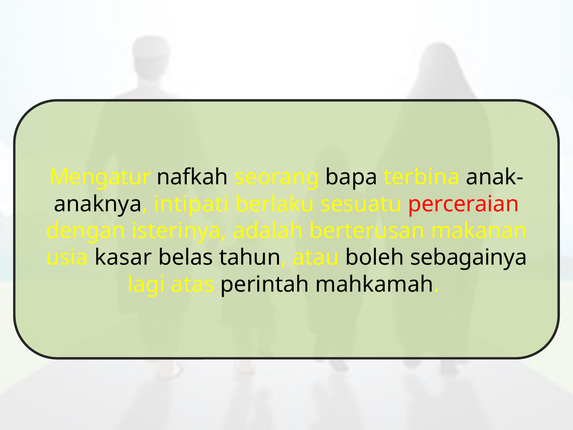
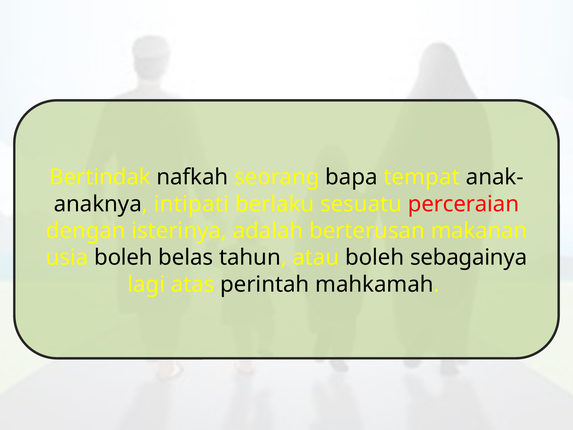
Mengatur: Mengatur -> Bertindak (100, 177)
terbina: terbina -> tempat (422, 177)
usia kasar: kasar -> boleh (123, 257)
